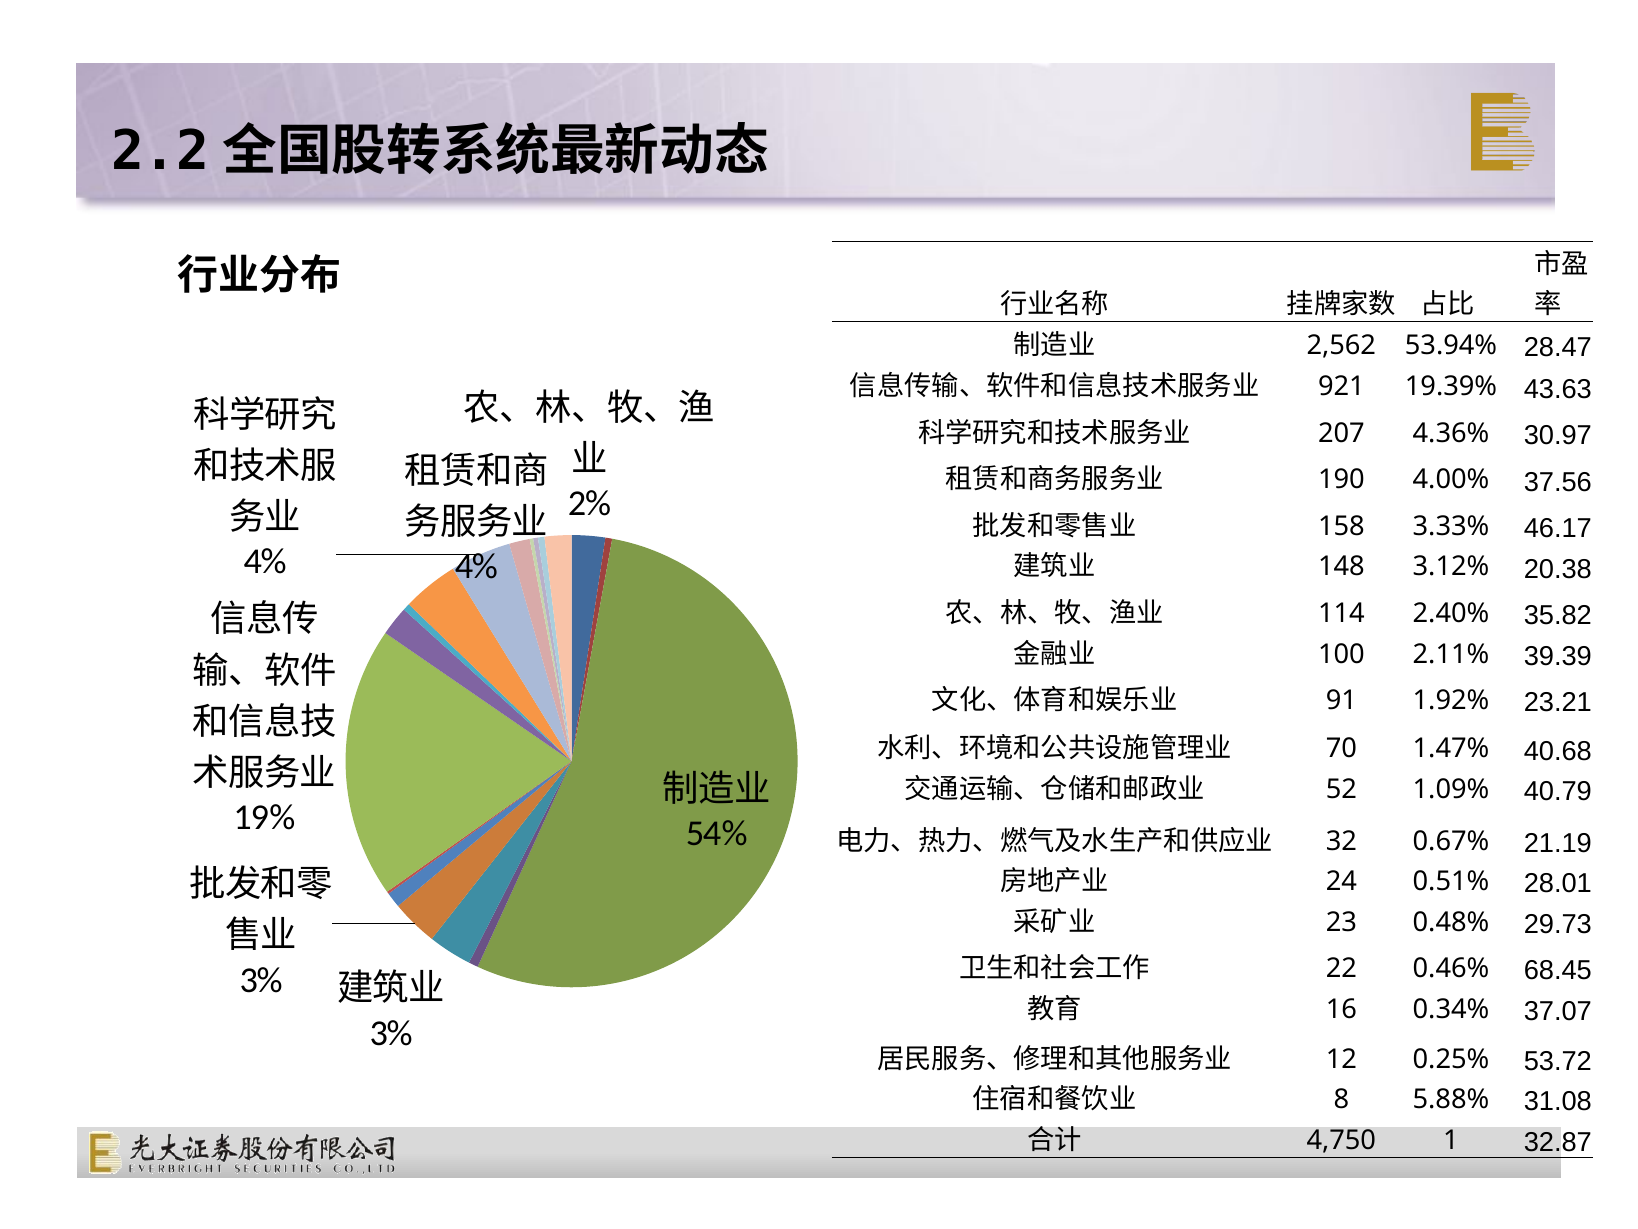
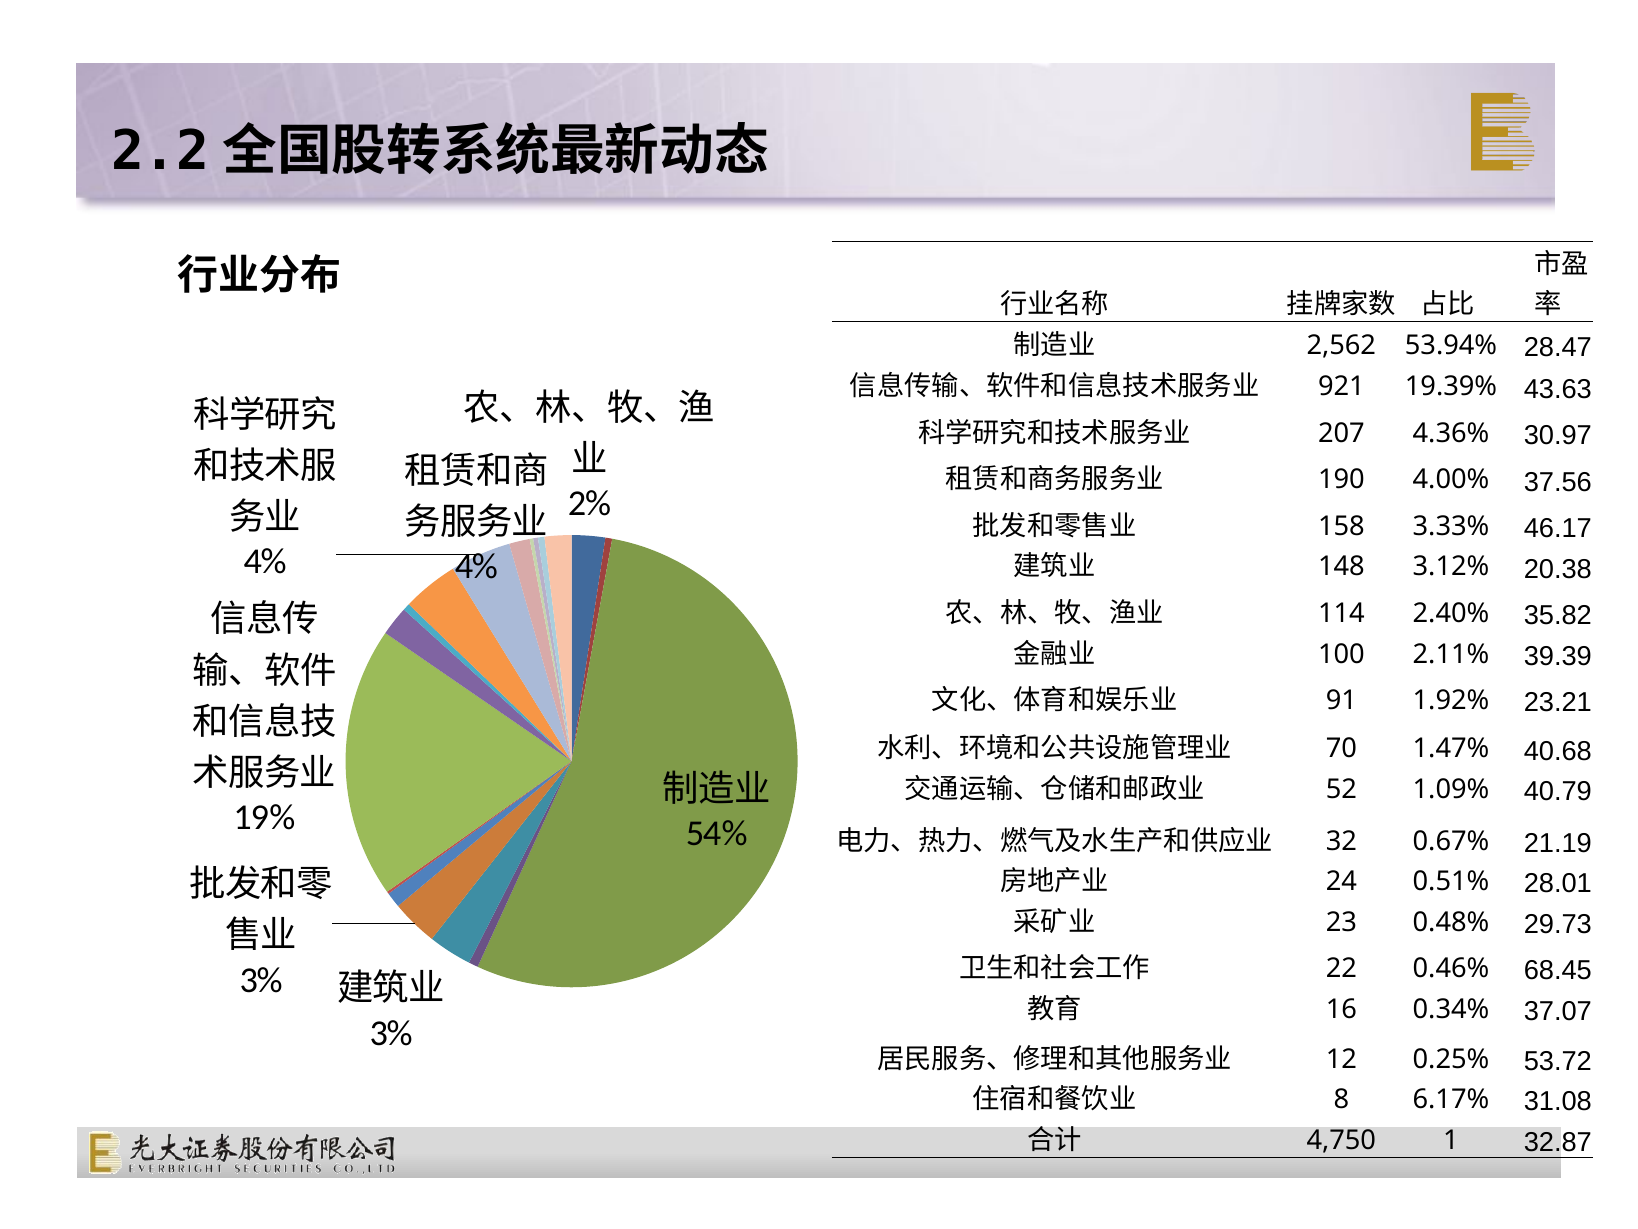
5.88%: 5.88% -> 6.17% (1451, 1099)
